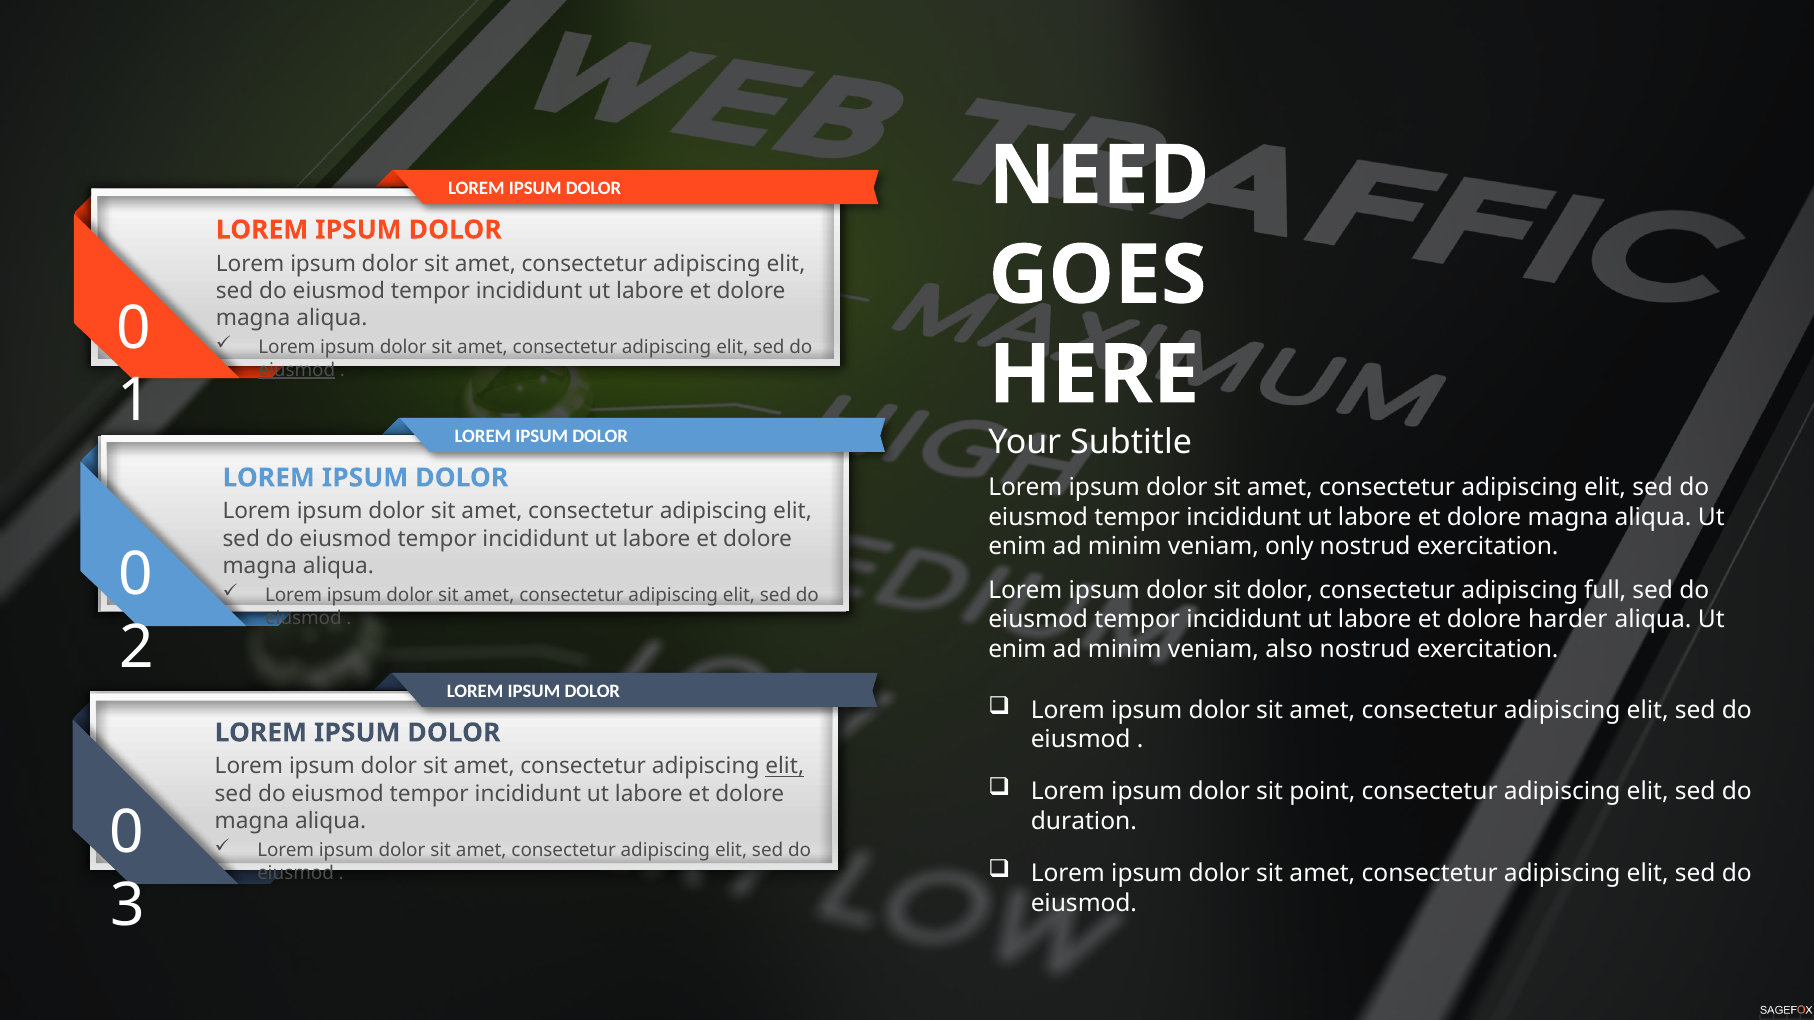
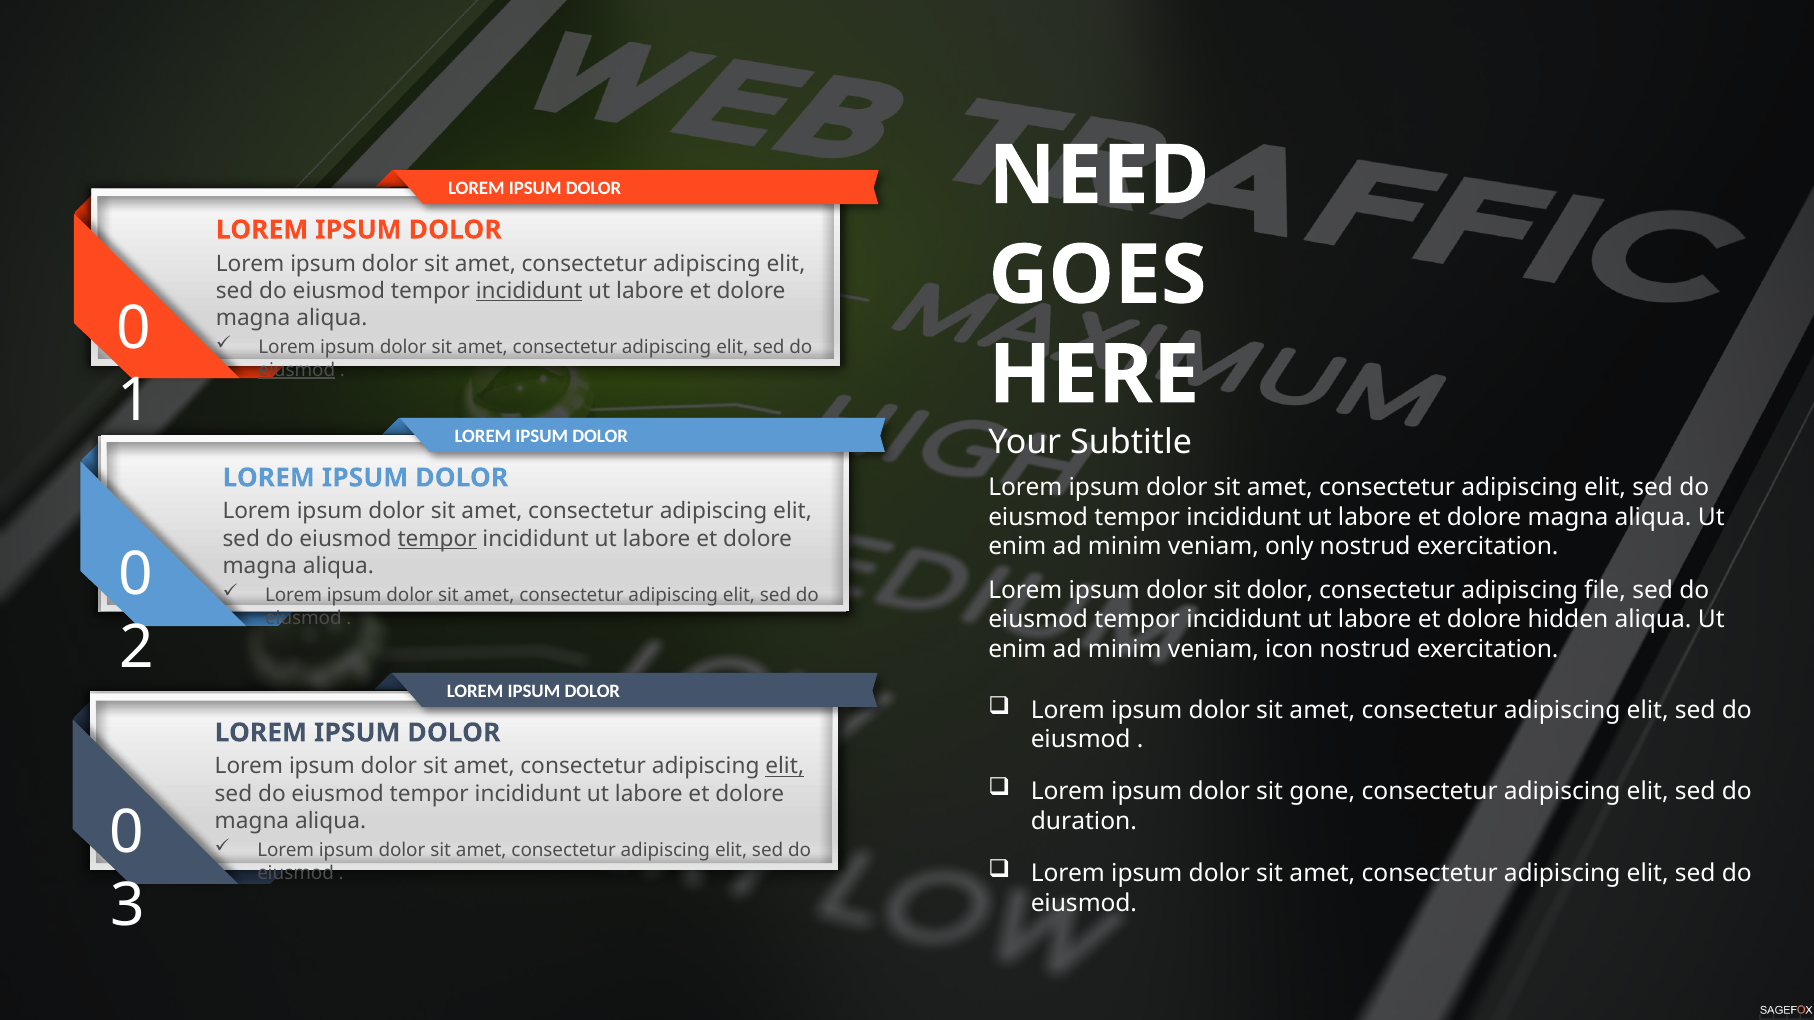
incididunt underline: none -> present (529, 291)
tempor underline: none -> present (437, 539)
full: full -> file (1605, 590)
harder: harder -> hidden (1568, 620)
also: also -> icon (1289, 649)
point: point -> gone (1322, 792)
